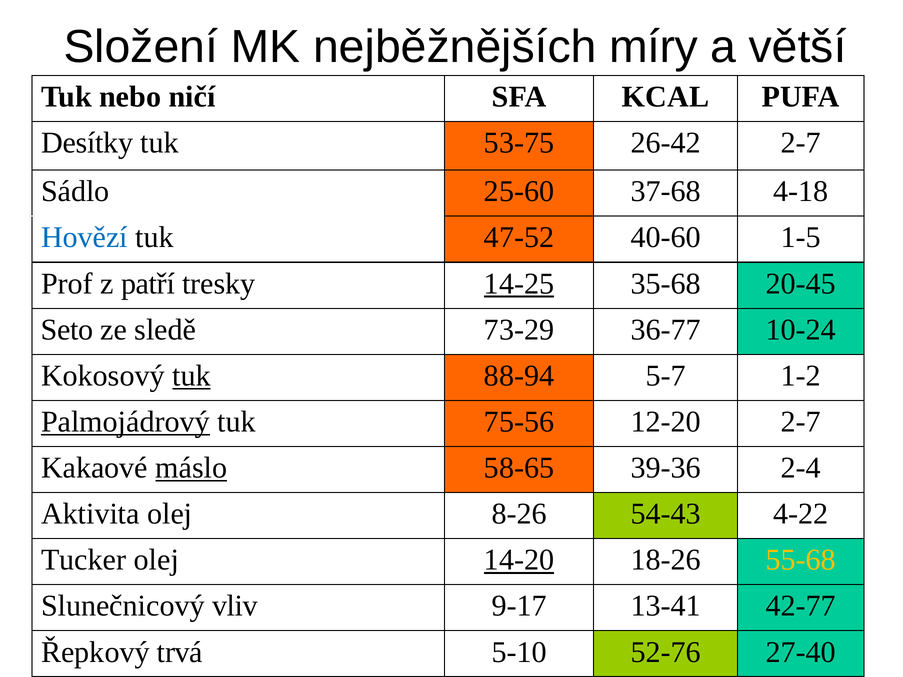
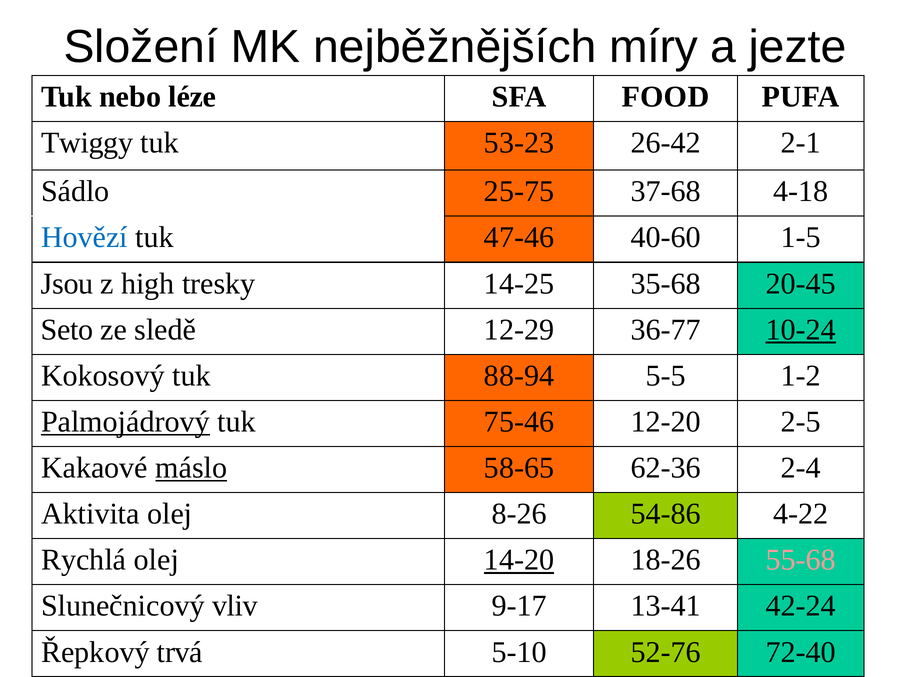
větší: větší -> jezte (798, 47)
ničí: ničí -> léze (192, 97)
KCAL: KCAL -> FOOD (666, 97)
Desítky: Desítky -> Twiggy (87, 143)
53-75: 53-75 -> 53-23 (519, 143)
26-42 2-7: 2-7 -> 2-1 (801, 143)
25-60: 25-60 -> 25-75 (519, 191)
47-52: 47-52 -> 47-46 (519, 238)
Prof: Prof -> Jsou (67, 284)
patří: patří -> high (148, 284)
14-25 underline: present -> none (519, 284)
73-29: 73-29 -> 12-29 (519, 330)
10-24 underline: none -> present (801, 330)
tuk underline: present -> none (191, 376)
5-7: 5-7 -> 5-5 (666, 376)
75-56: 75-56 -> 75-46 (519, 422)
12-20 2-7: 2-7 -> 2-5 (801, 422)
39-36: 39-36 -> 62-36 (666, 468)
54-43: 54-43 -> 54-86 (666, 514)
Tucker: Tucker -> Rychlá (84, 560)
55-68 colour: yellow -> pink (801, 560)
42-77: 42-77 -> 42-24 (801, 606)
27-40: 27-40 -> 72-40 (801, 652)
